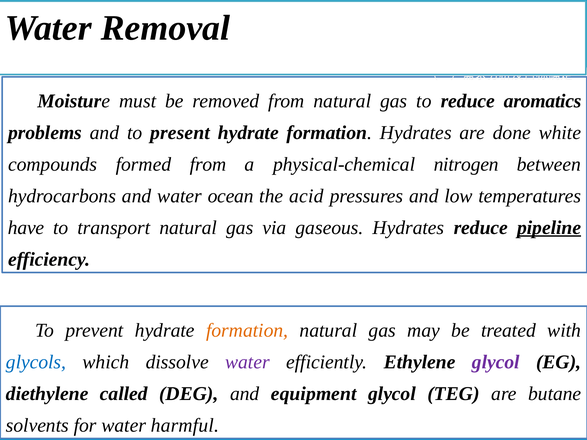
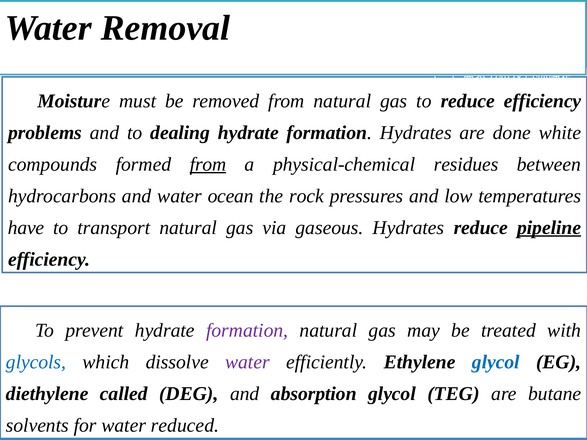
reduce aromatics: aromatics -> efficiency (543, 101)
present: present -> dealing (180, 133)
from underline: none -> present (208, 164)
nitrogen: nitrogen -> residues (466, 164)
acid: acid -> rock (306, 196)
formation colour: orange -> purple (247, 330)
glycol colour: purple -> blue (496, 362)
equipment: equipment -> absorption (314, 394)
harmful: harmful -> reduced (185, 426)
